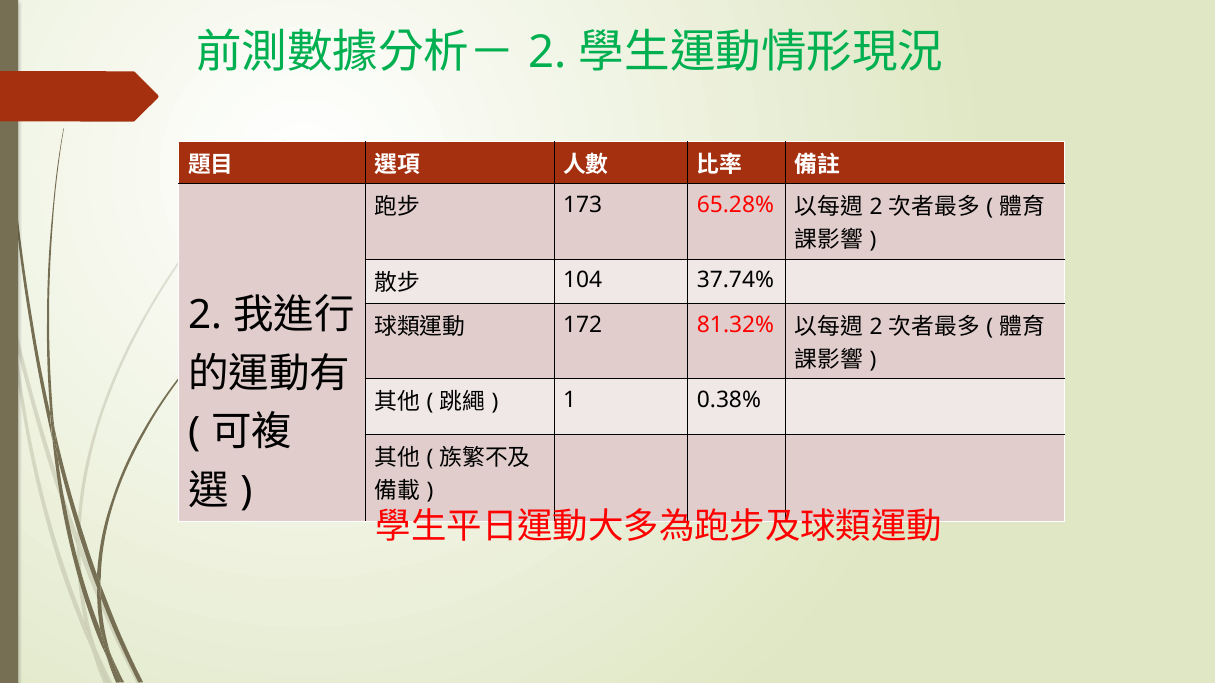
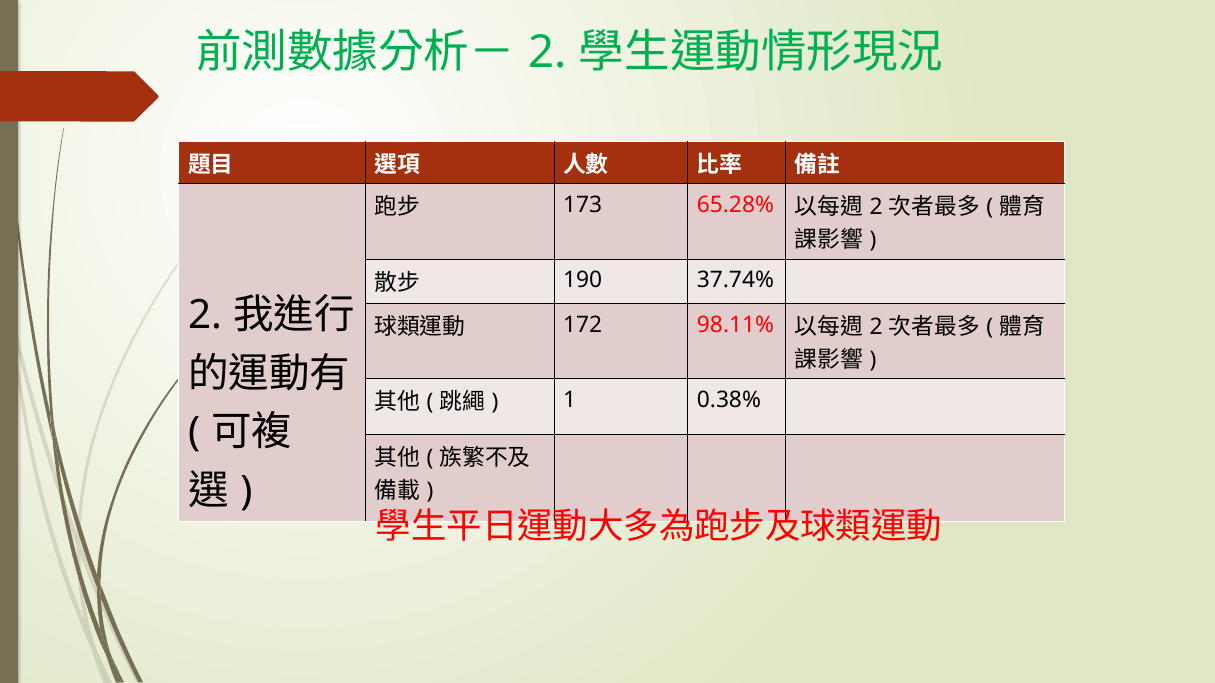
104: 104 -> 190 (583, 281)
81.32%: 81.32% -> 98.11% (736, 325)
